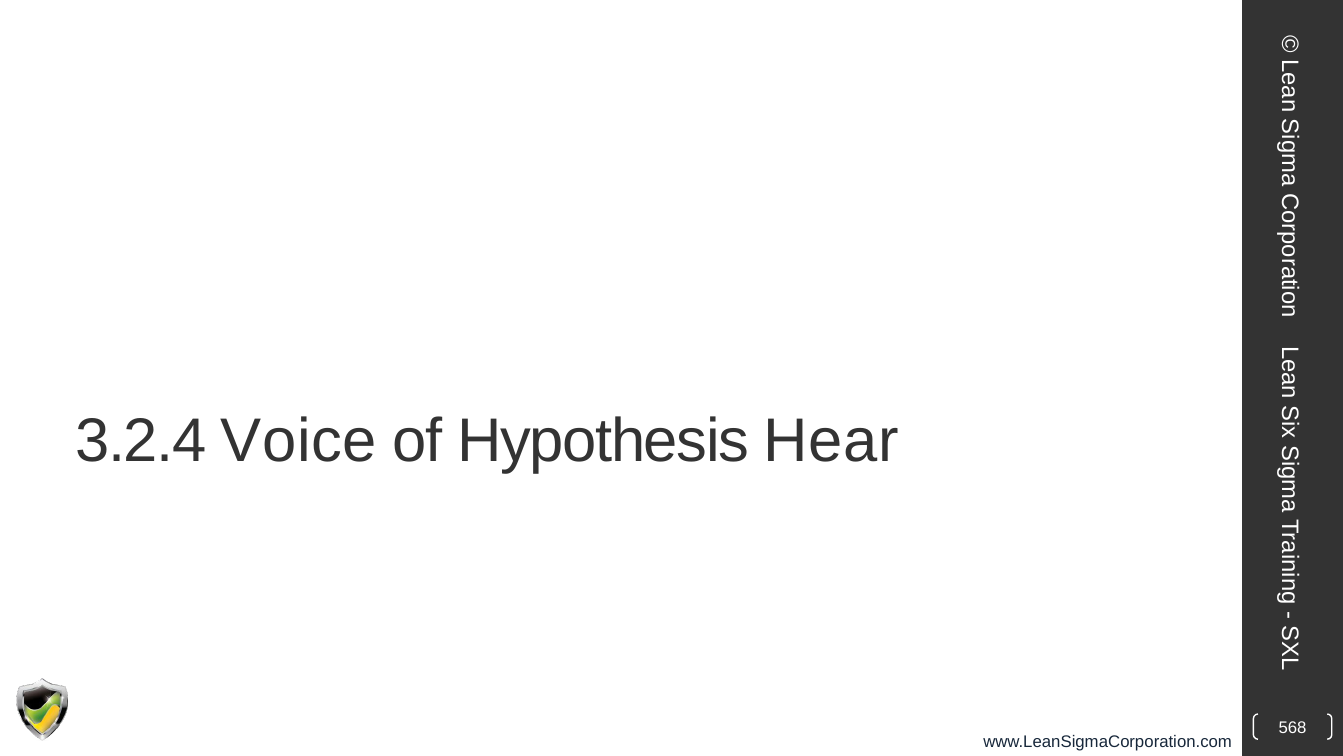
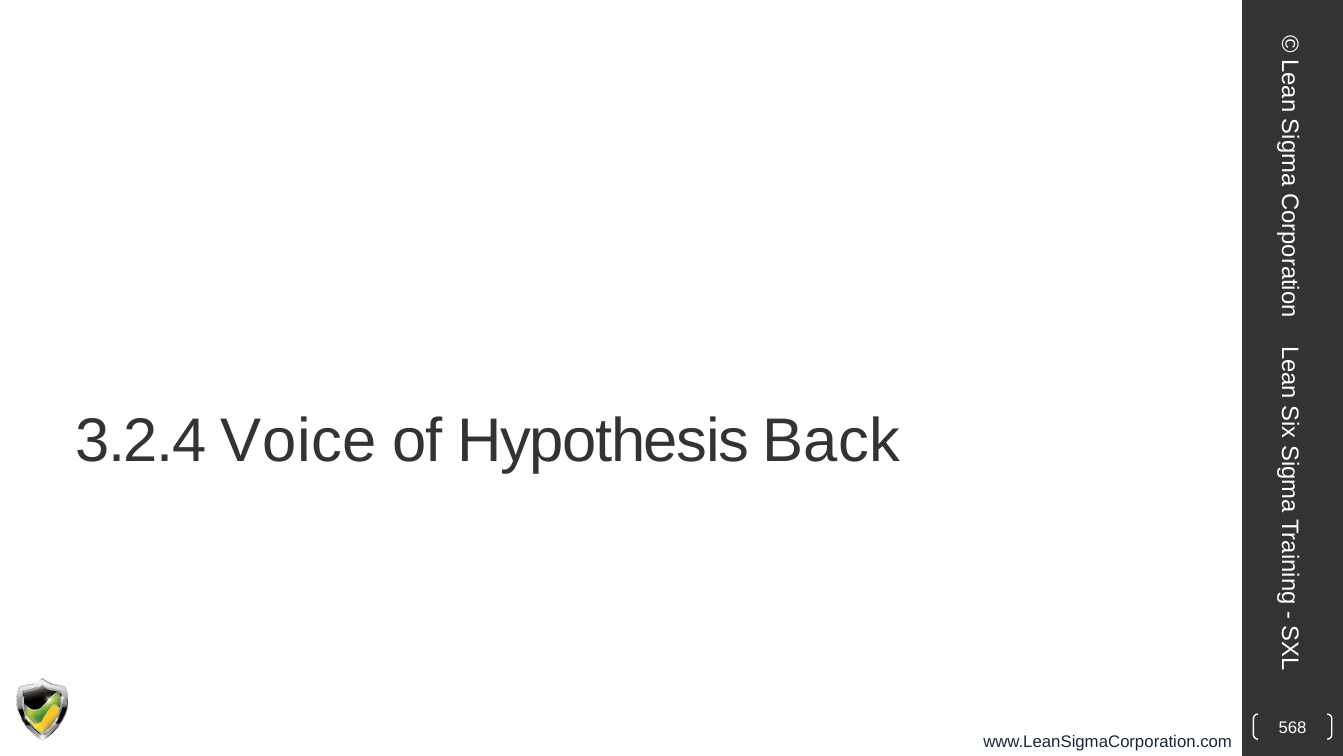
Hear: Hear -> Back (831, 441)
